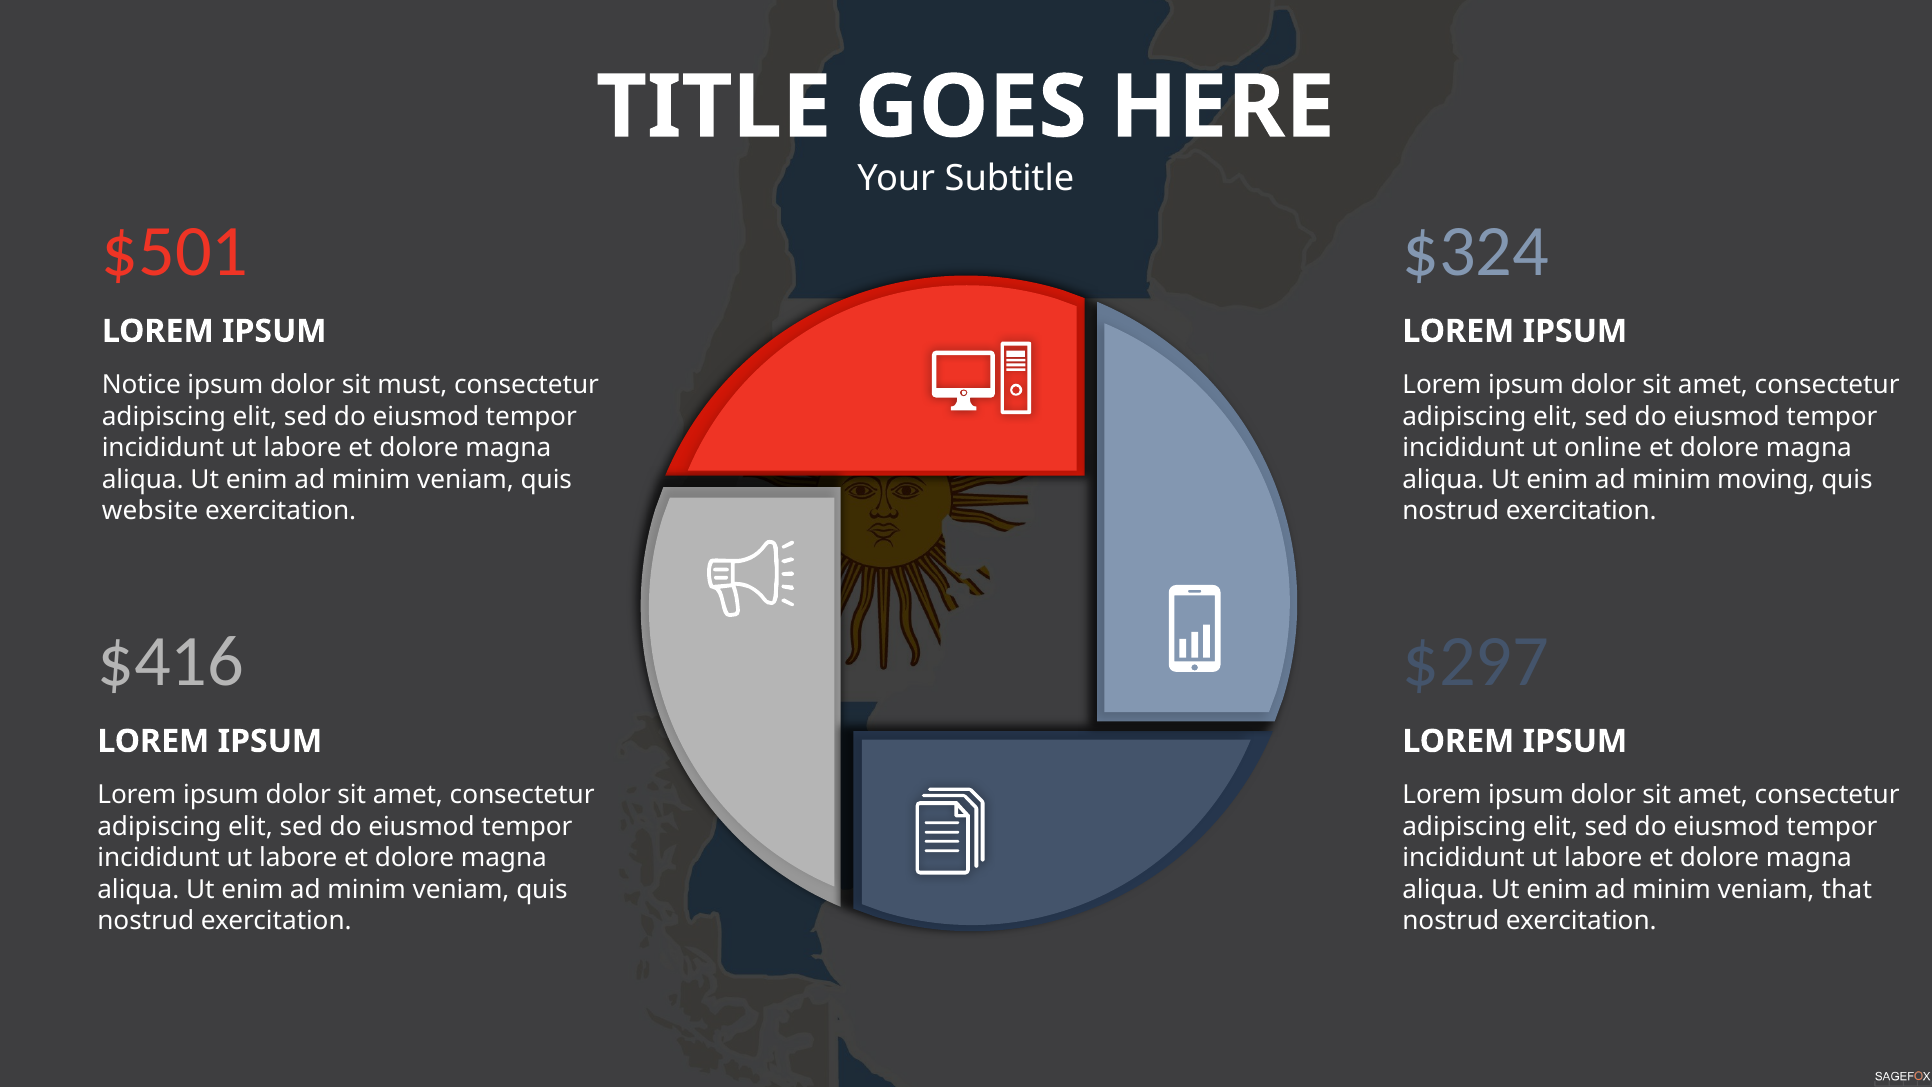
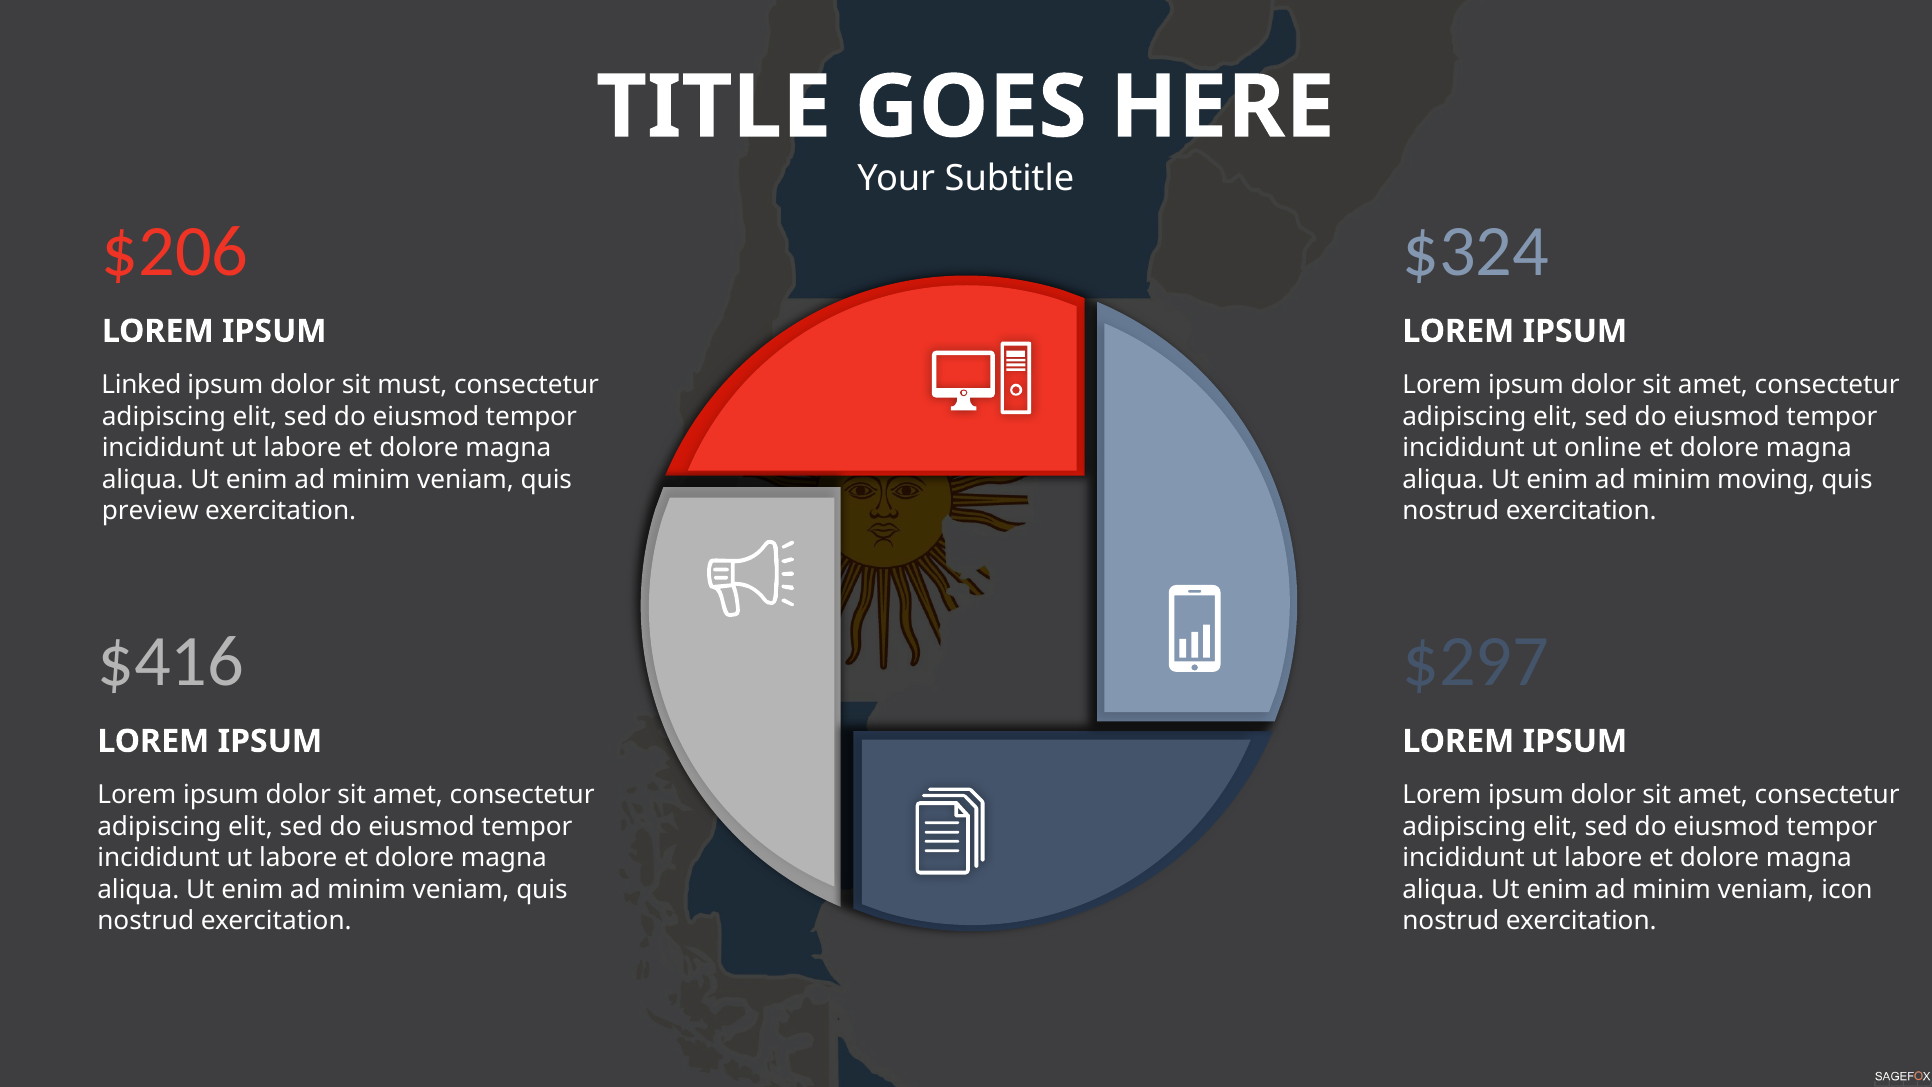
$501: $501 -> $206 (175, 252)
Notice: Notice -> Linked (141, 385)
website: website -> preview (150, 511)
that: that -> icon (1847, 889)
